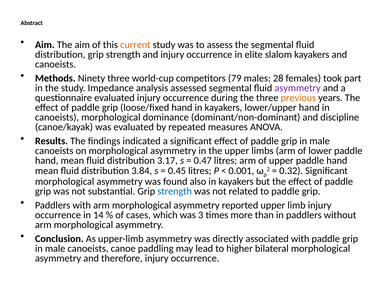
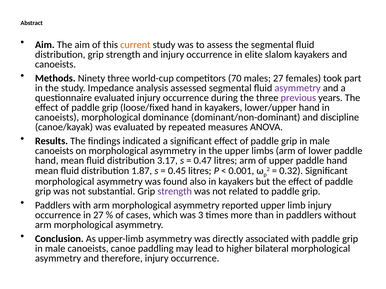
79: 79 -> 70 (235, 78)
males 28: 28 -> 27 (278, 78)
previous colour: orange -> purple (298, 98)
3.84: 3.84 -> 1.87 (142, 171)
strength colour: blue -> purple (175, 191)
in 14: 14 -> 27 (98, 215)
